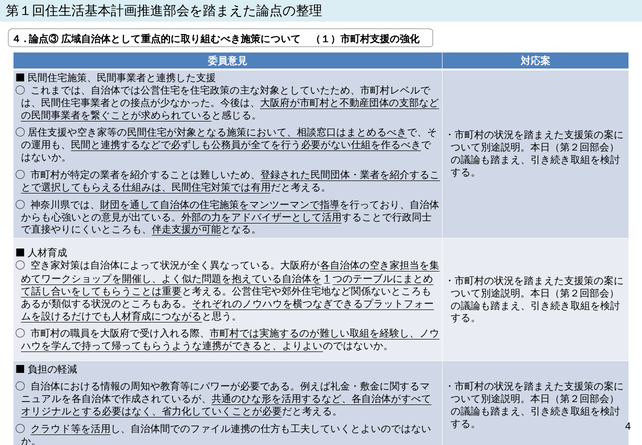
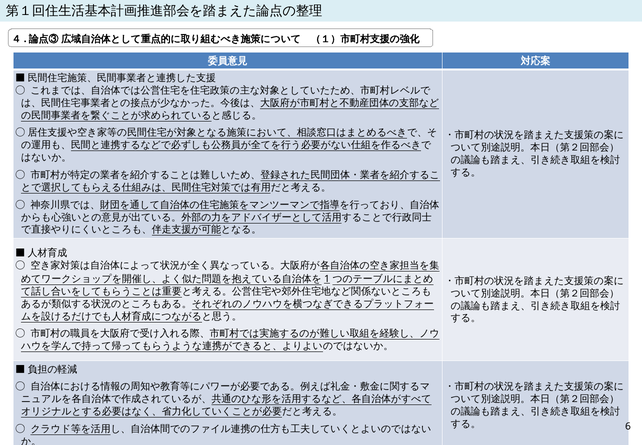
4: 4 -> 6 (628, 426)
